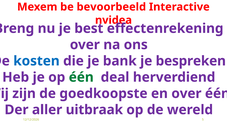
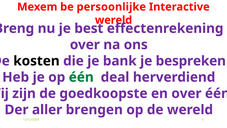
bevoorbeeld: bevoorbeeld -> persoonlijke (111, 7)
nvidea: nvidea -> wereld (114, 20)
kosten colour: blue -> black (36, 61)
uitbraak: uitbraak -> brengen (94, 109)
